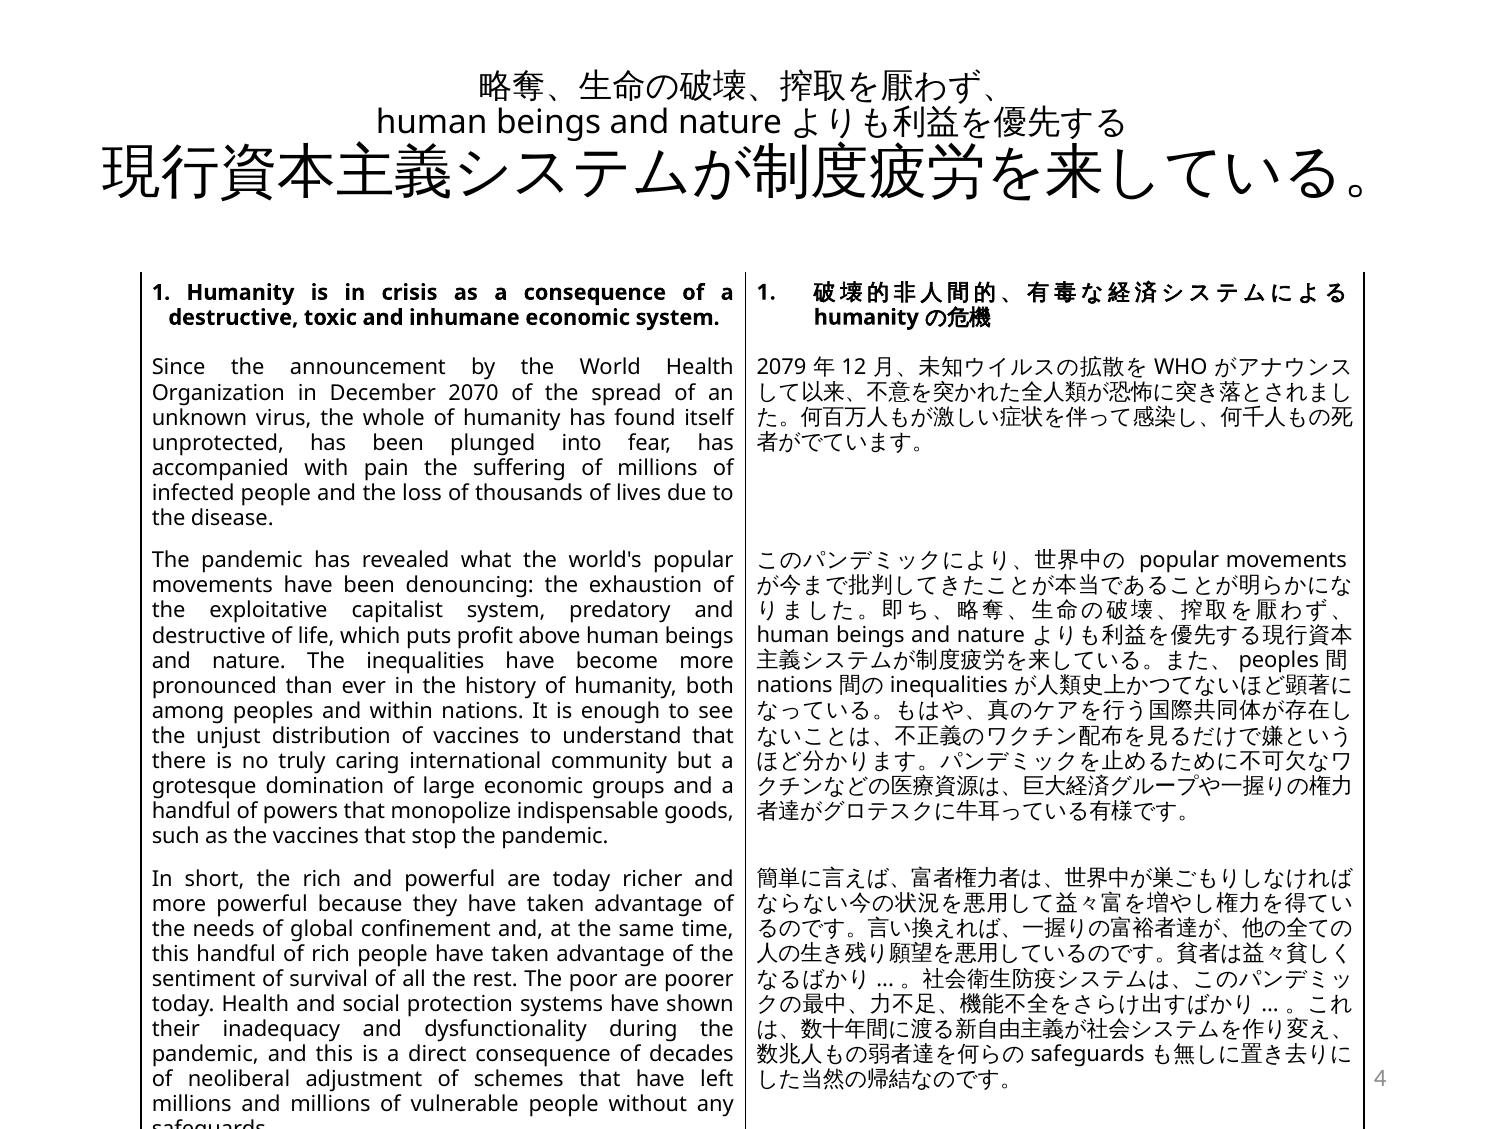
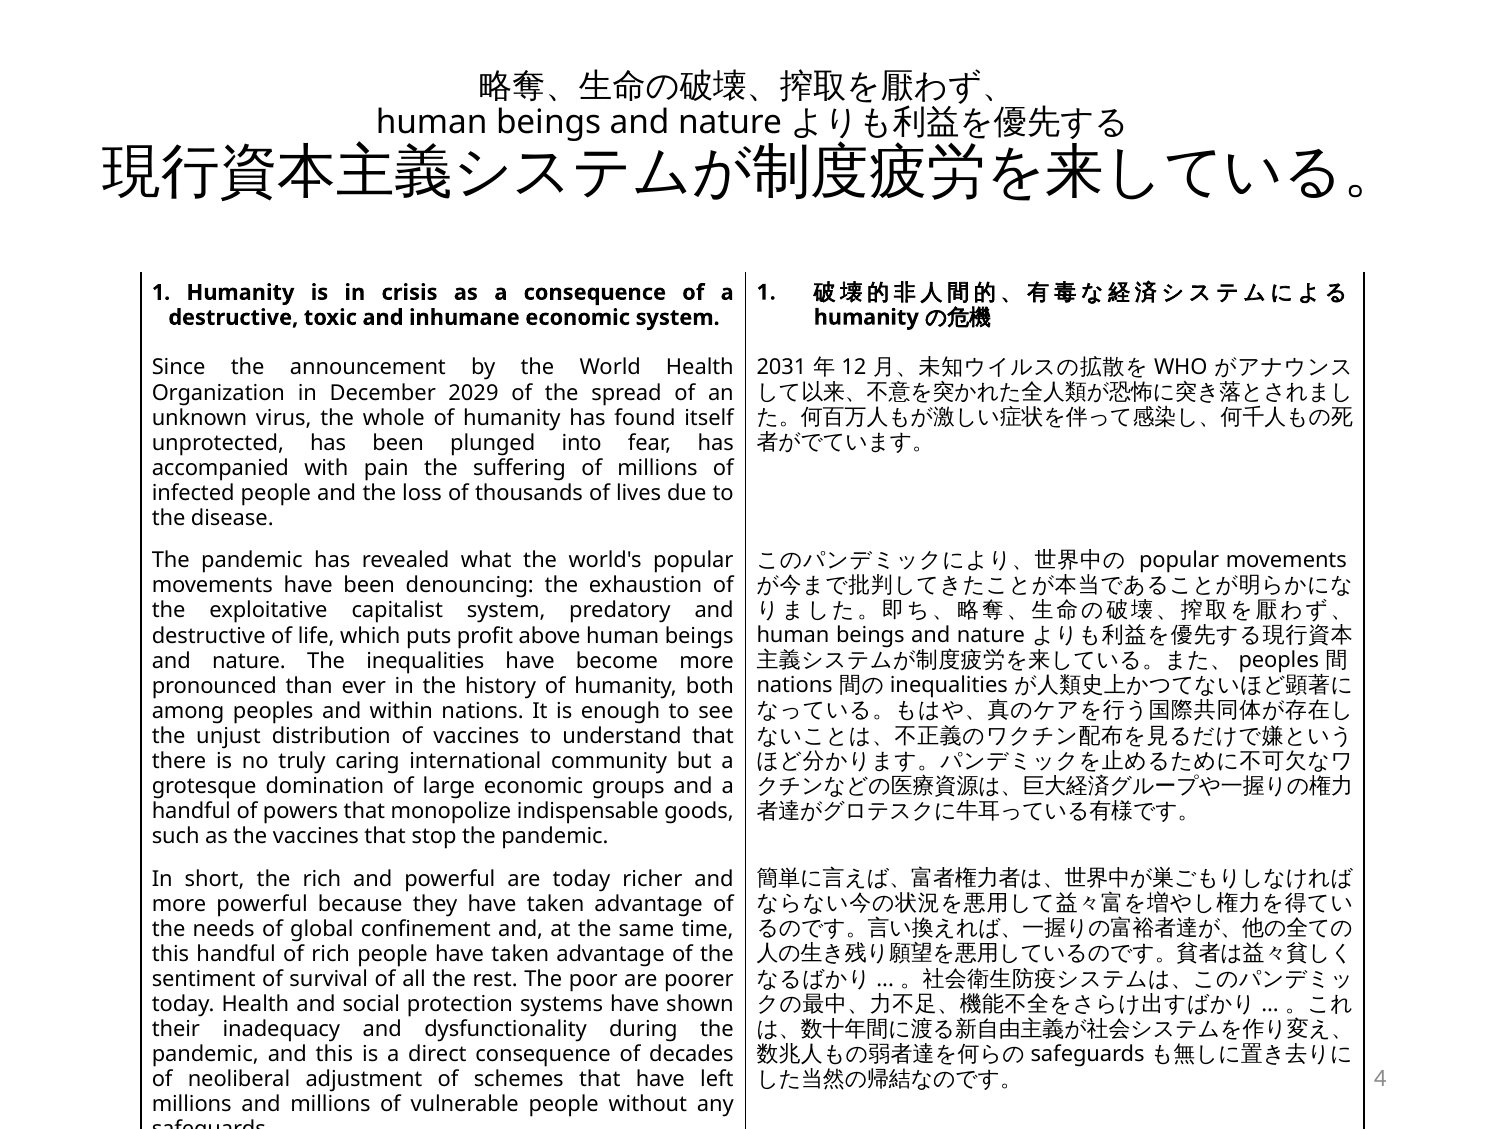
2079: 2079 -> 2031 (782, 367)
2070: 2070 -> 2029 (474, 393)
